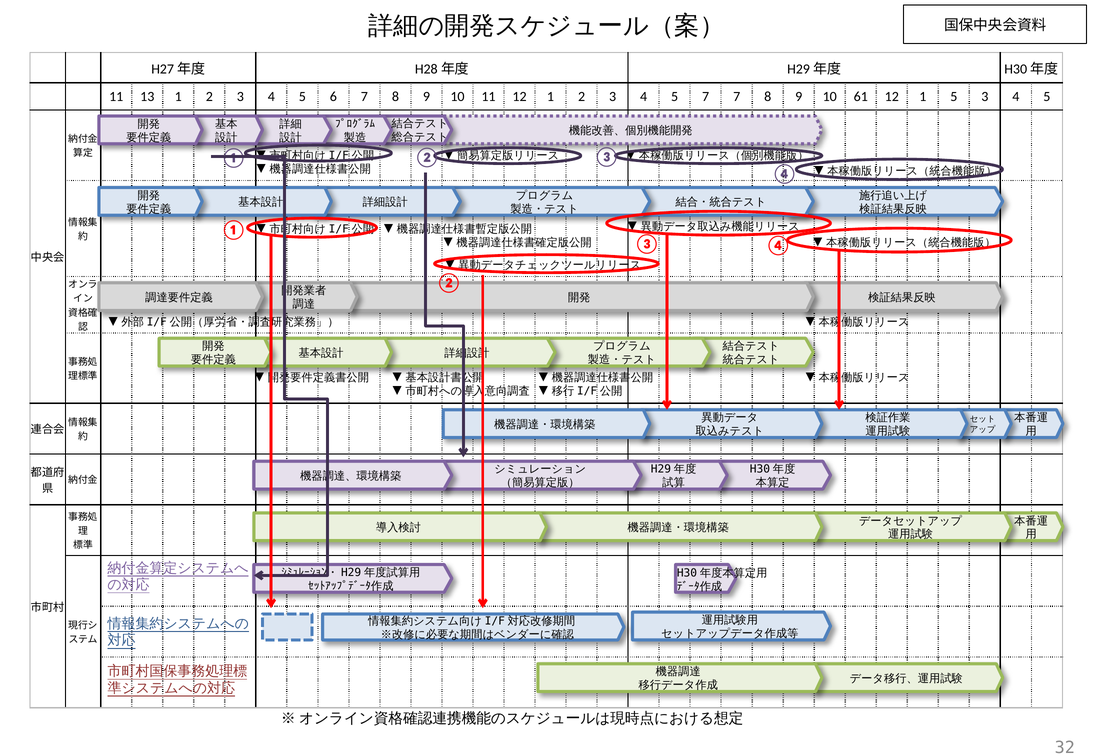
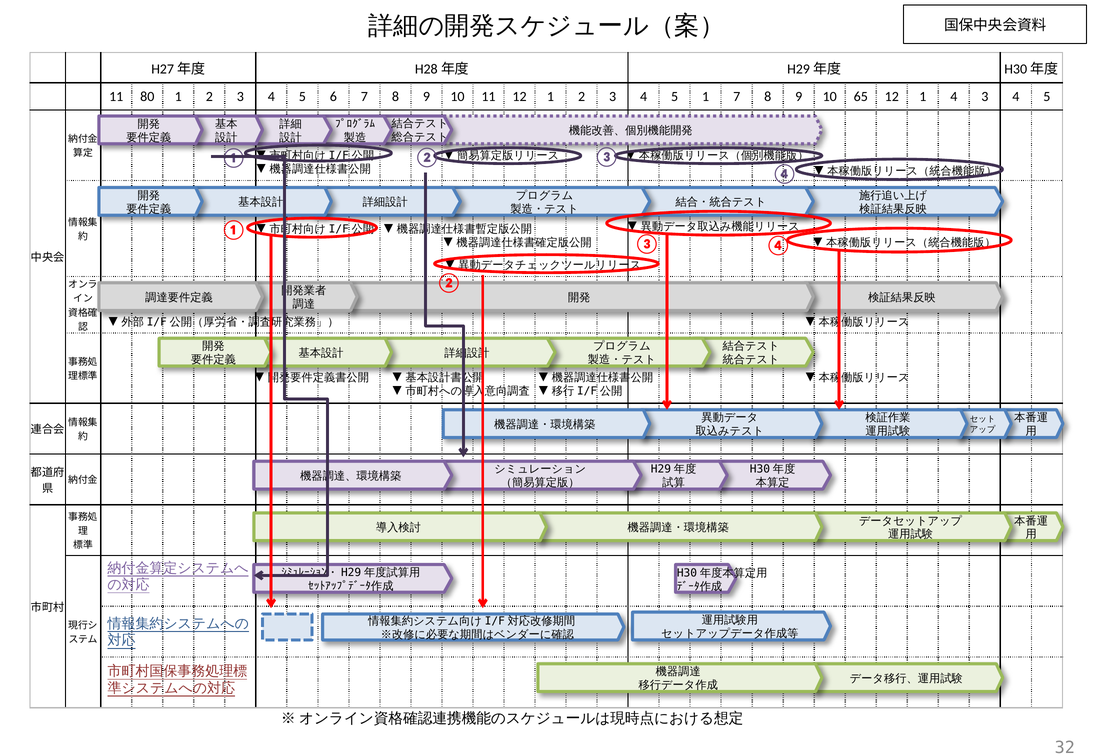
13: 13 -> 80 (147, 97)
5 7: 7 -> 1 (706, 97)
61: 61 -> 65 (861, 97)
1 5: 5 -> 4 (954, 97)
